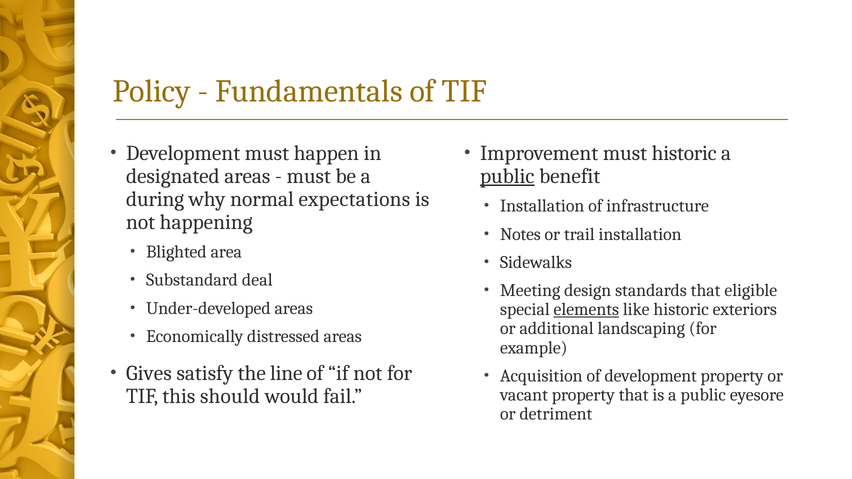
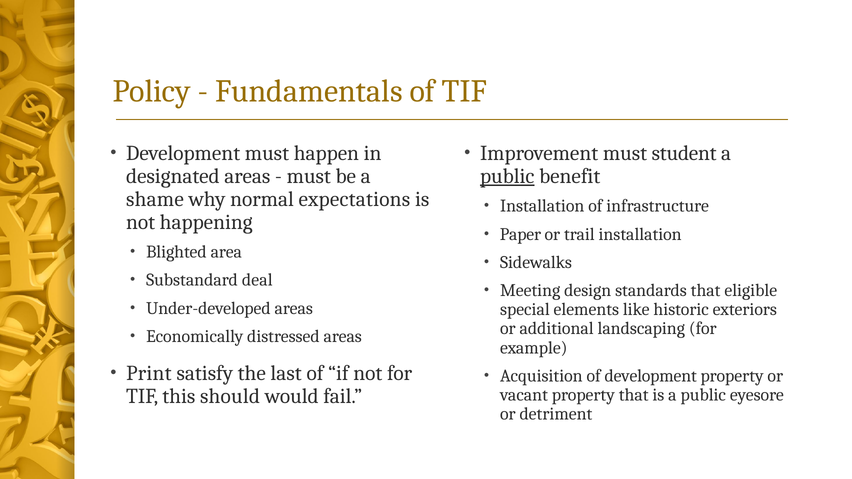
must historic: historic -> student (684, 153)
during: during -> shame (155, 199)
Notes: Notes -> Paper (520, 234)
elements underline: present -> none (586, 310)
Gives: Gives -> Print (149, 373)
line: line -> last (286, 373)
